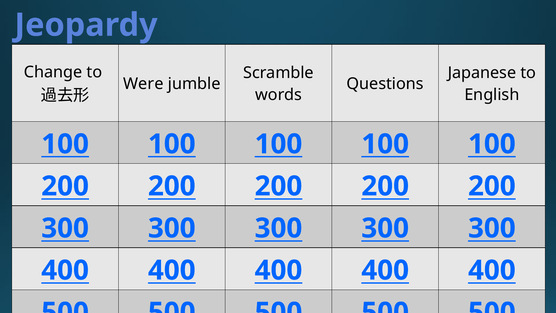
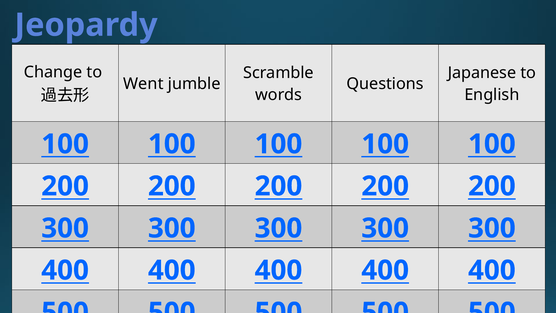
Were: Were -> Went (143, 84)
